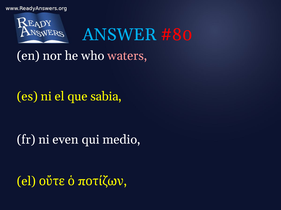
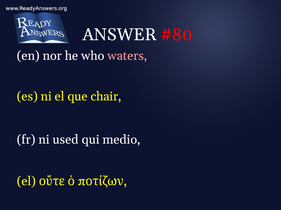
ANSWER colour: light blue -> white (120, 35)
sabia: sabia -> chair (106, 97)
even: even -> used (66, 140)
